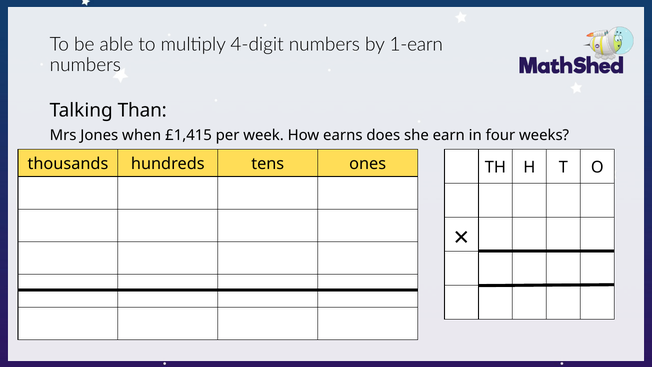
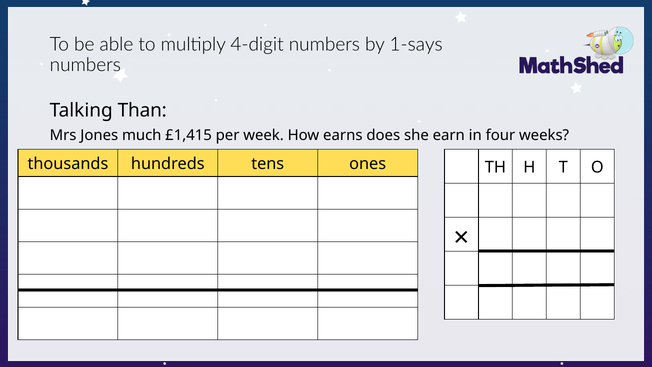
1-earn: 1-earn -> 1-says (416, 45)
when: when -> much (142, 135)
